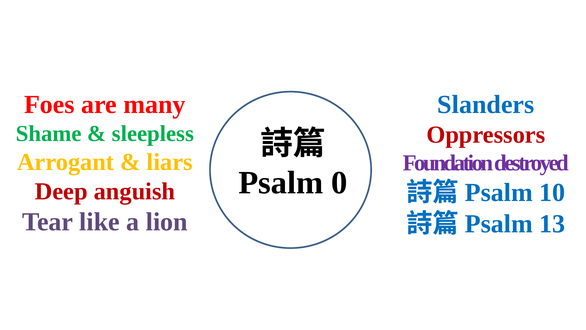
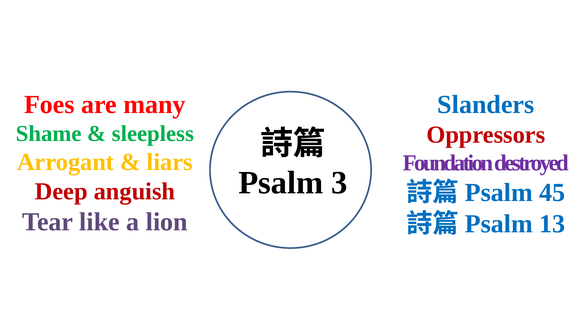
0: 0 -> 3 (339, 183)
10: 10 -> 45 (552, 192)
